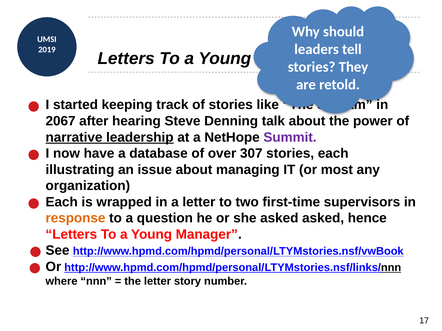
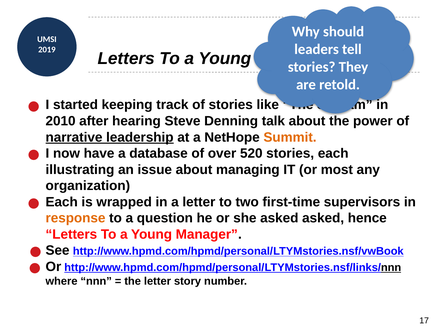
2067: 2067 -> 2010 (61, 121)
Summit colour: purple -> orange (290, 137)
307: 307 -> 520 (251, 154)
